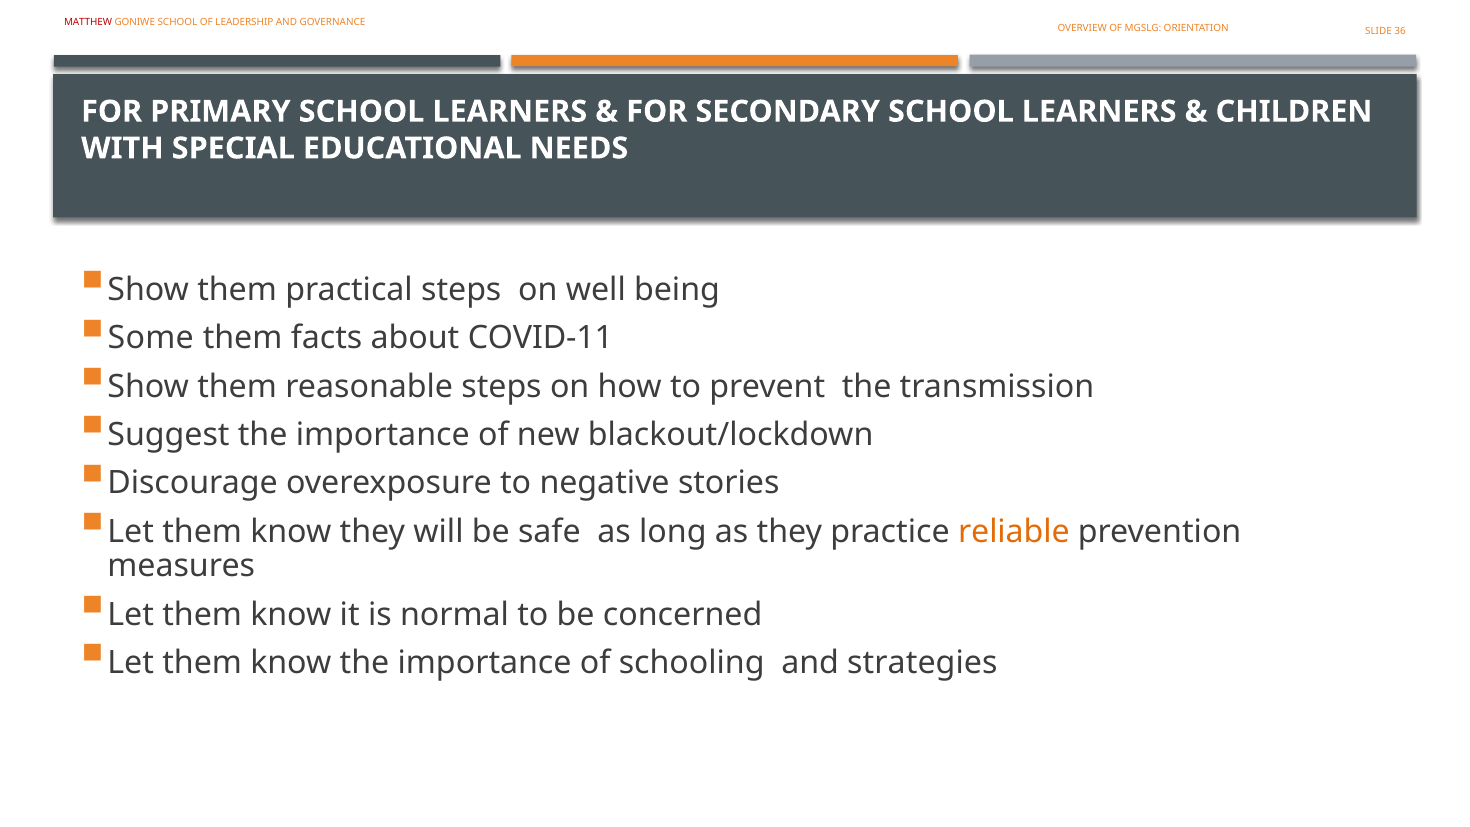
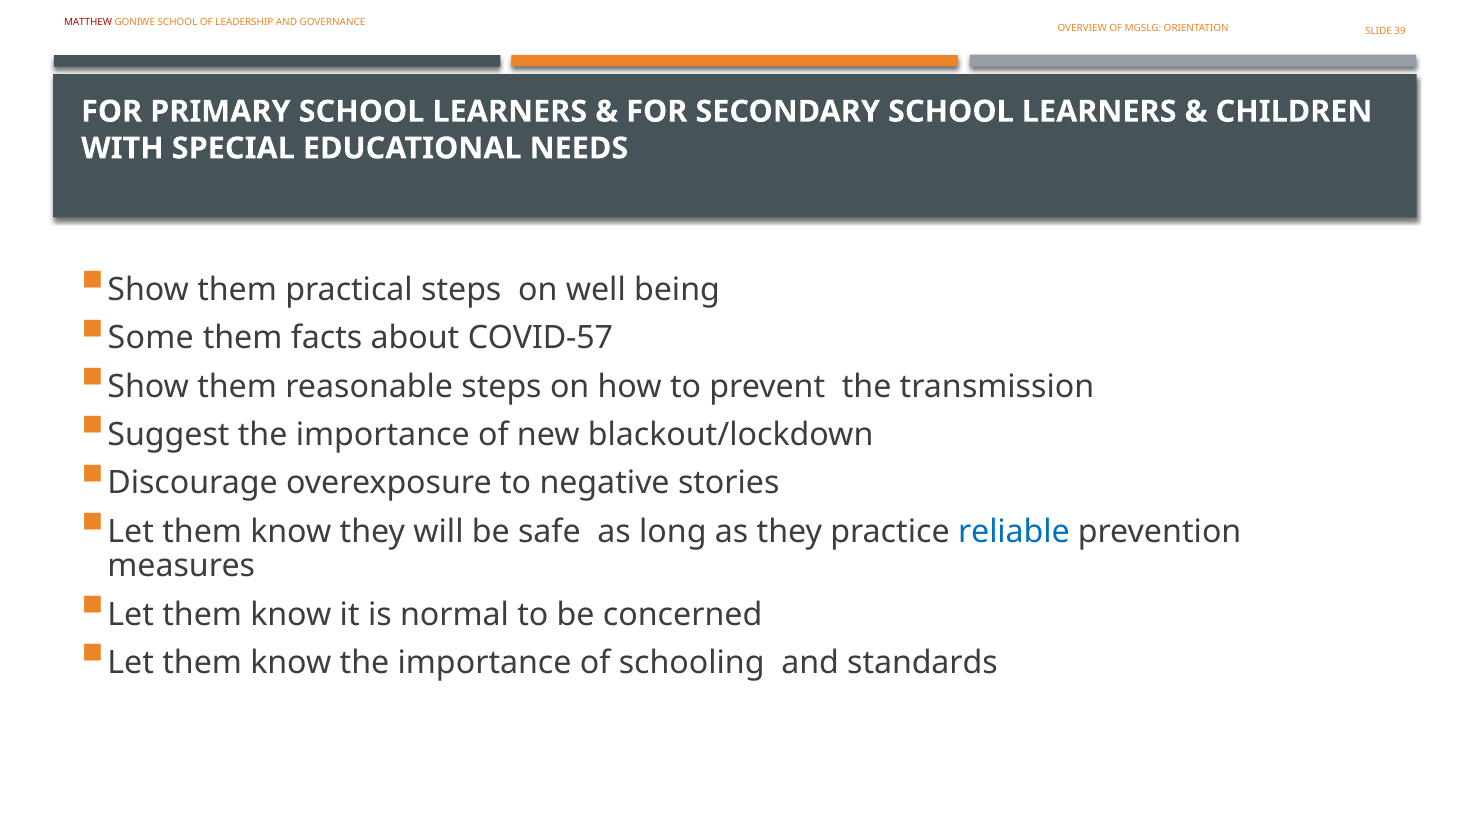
36: 36 -> 39 (1400, 31)
COVID-11: COVID-11 -> COVID-57 (540, 338)
reliable colour: orange -> blue (1014, 531)
strategies: strategies -> standards (922, 663)
